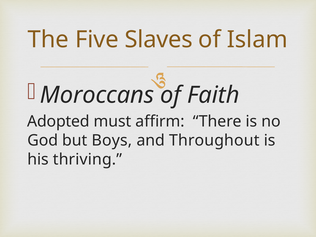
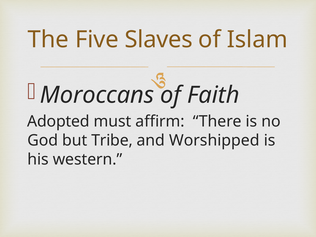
Boys: Boys -> Tribe (112, 140)
Throughout: Throughout -> Worshipped (214, 140)
thriving: thriving -> western (88, 159)
